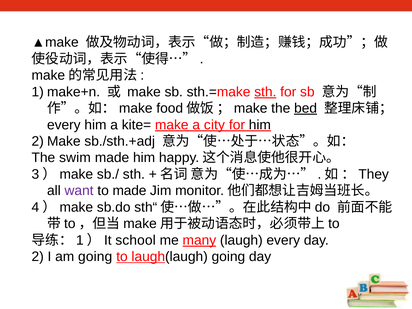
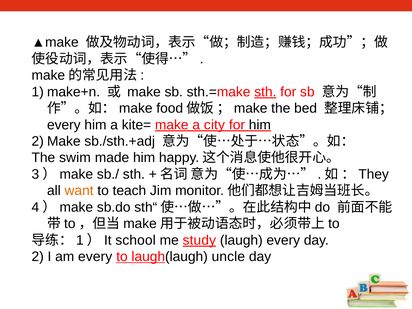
bed underline: present -> none (306, 108)
want colour: purple -> orange (79, 191)
to made: made -> teach (129, 191)
many: many -> study (199, 240)
am going: going -> every (95, 257)
laugh(laugh going: going -> uncle (228, 257)
